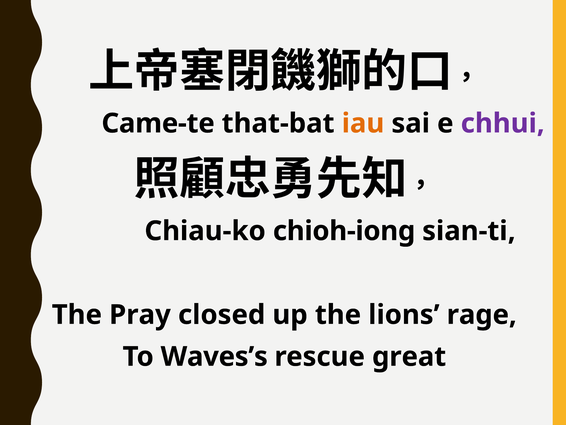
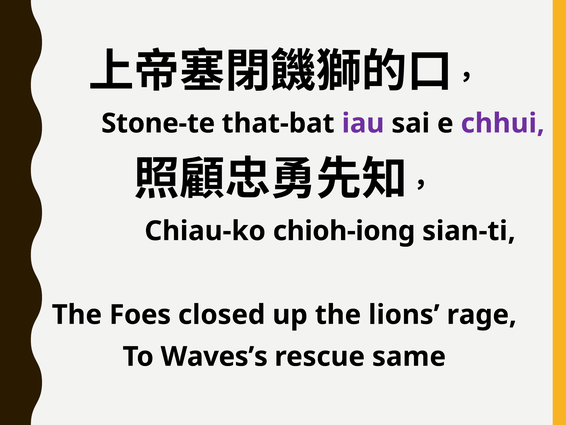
Came-te: Came-te -> Stone-te (158, 123)
iau colour: orange -> purple (363, 123)
Pray: Pray -> Foes (140, 314)
great: great -> same (409, 356)
